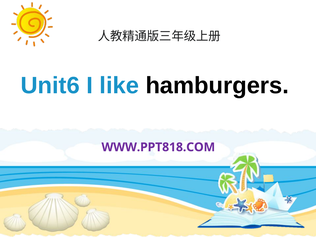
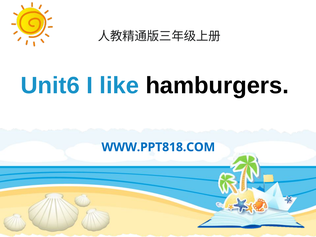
WWW.PPT818.COM colour: purple -> blue (158, 147)
